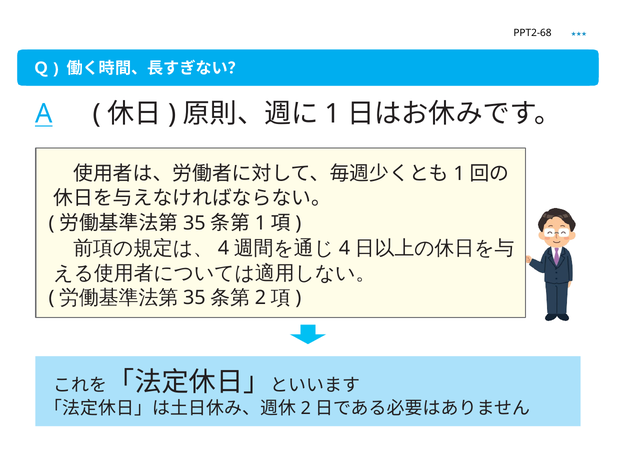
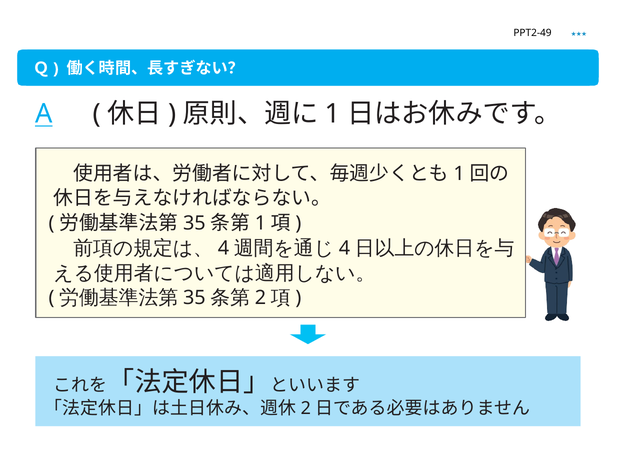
PPT2-68: PPT2-68 -> PPT2-49 (532, 33)
